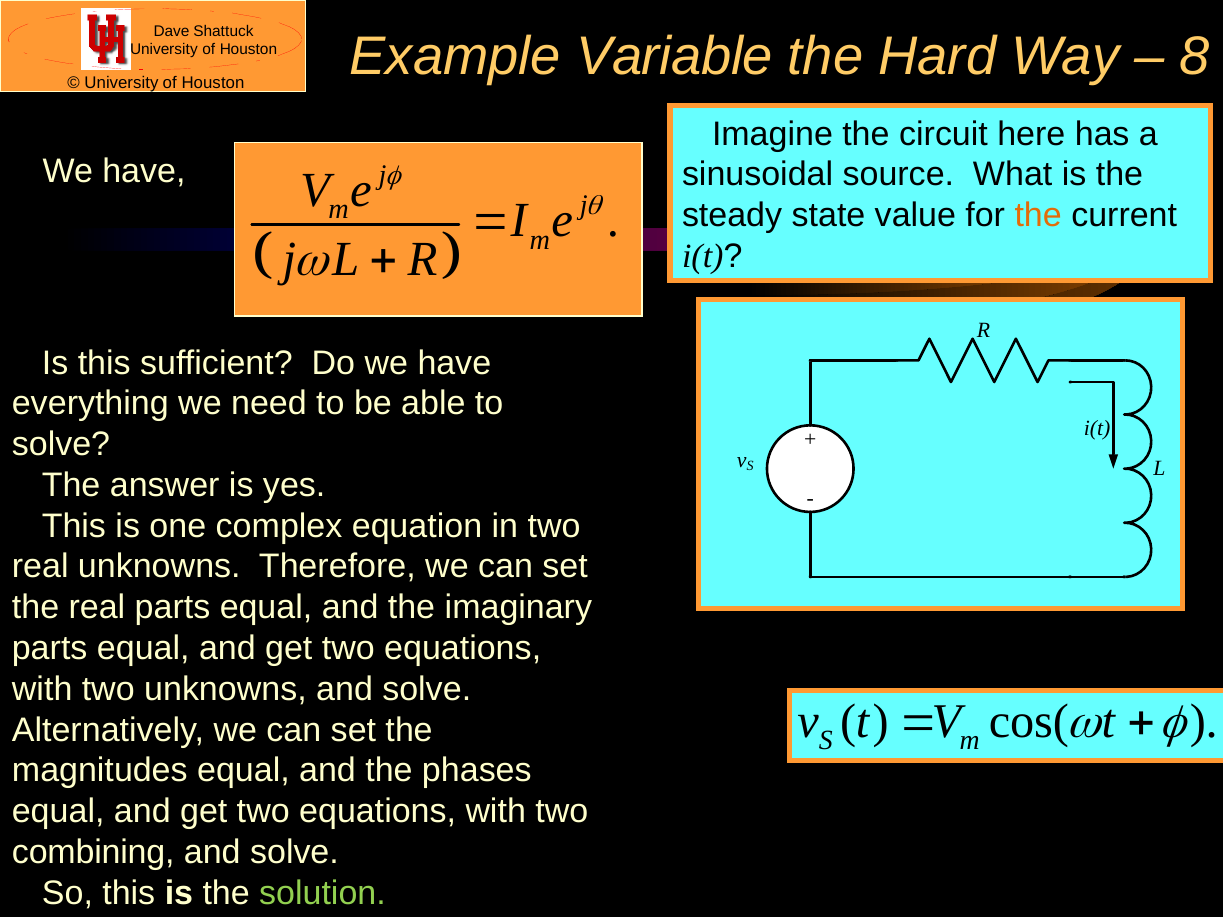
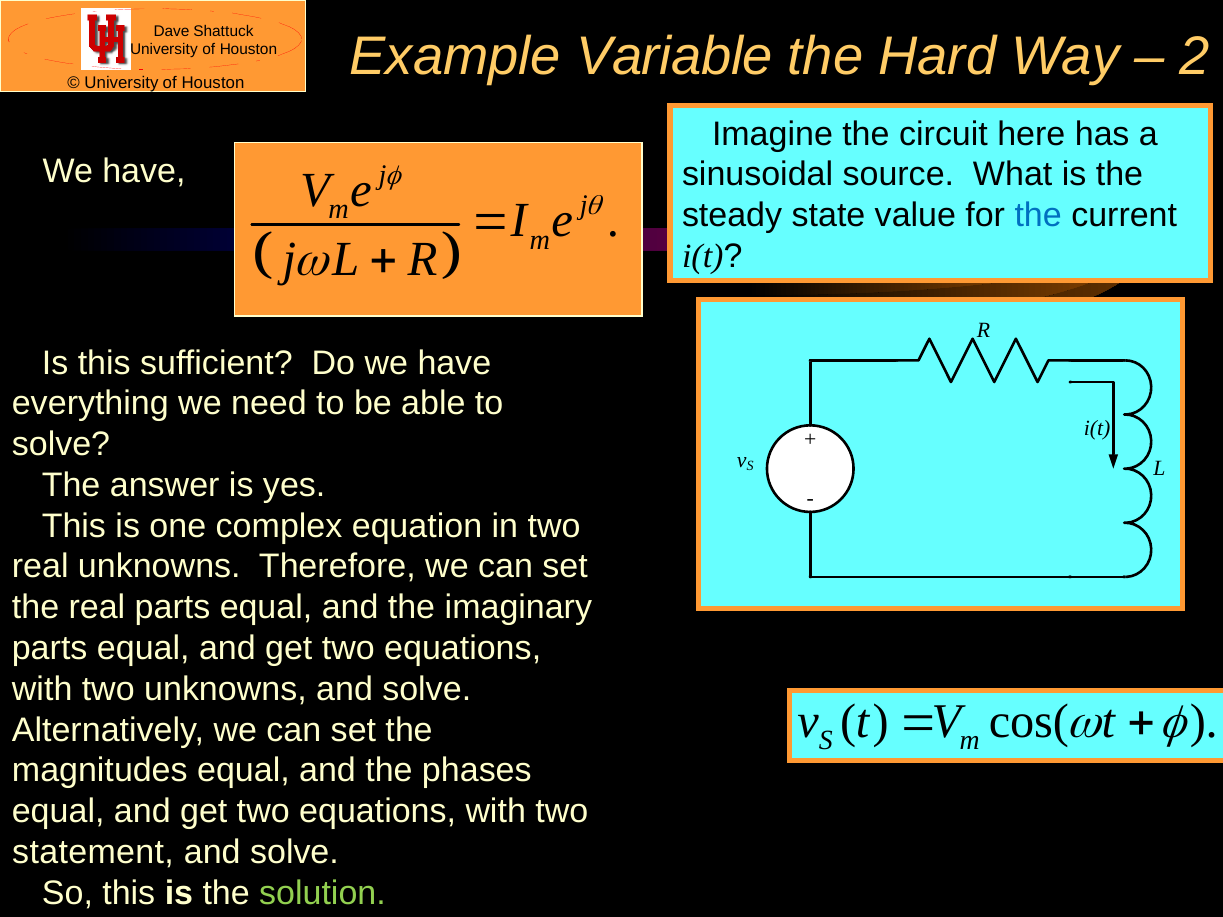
8: 8 -> 2 (1195, 57)
the colour: orange -> blue (1038, 216)
combining: combining -> statement (93, 852)
